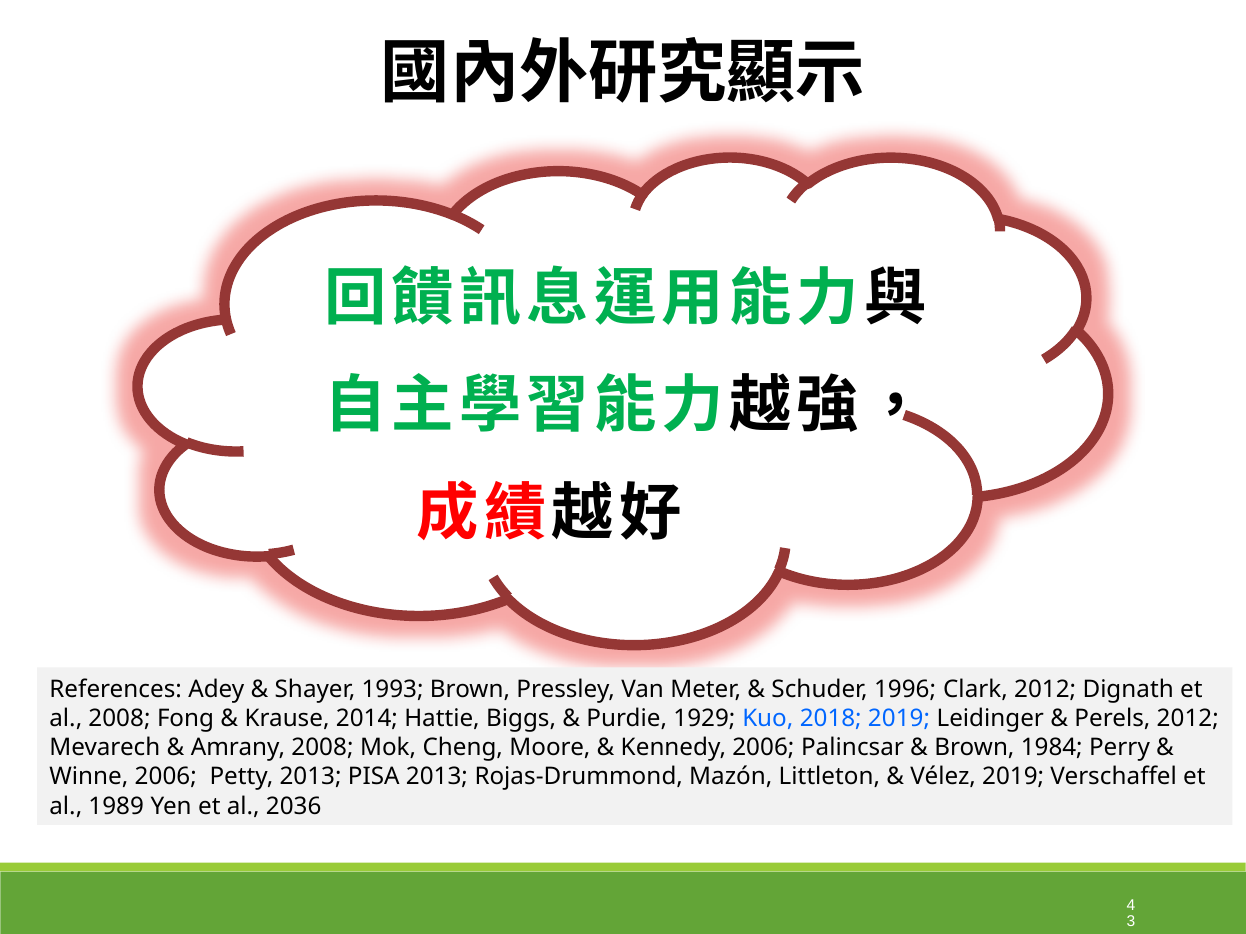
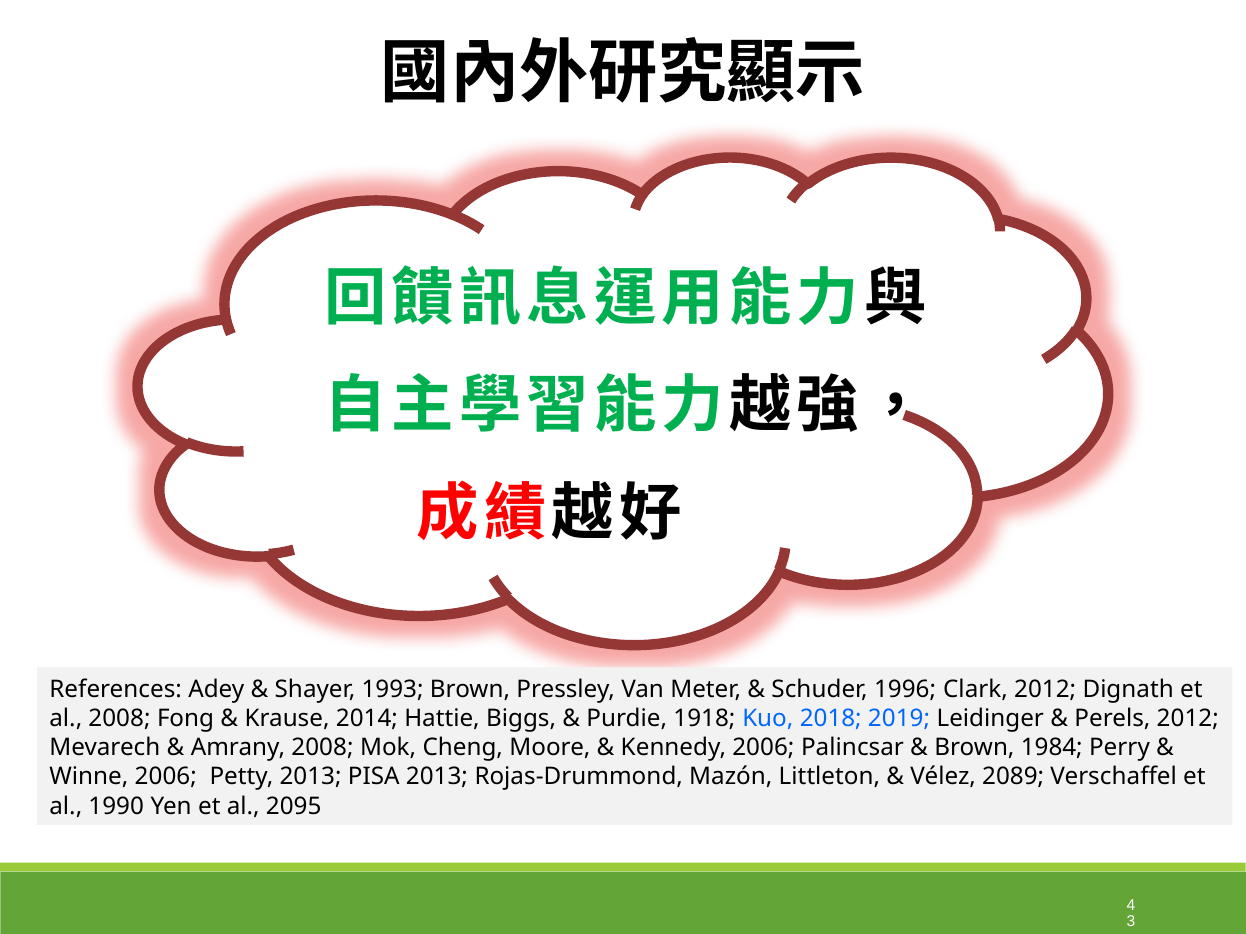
1929: 1929 -> 1918 (704, 719)
Vélez 2019: 2019 -> 2089 (1013, 777)
1989: 1989 -> 1990 (116, 806)
2036: 2036 -> 2095 (294, 806)
